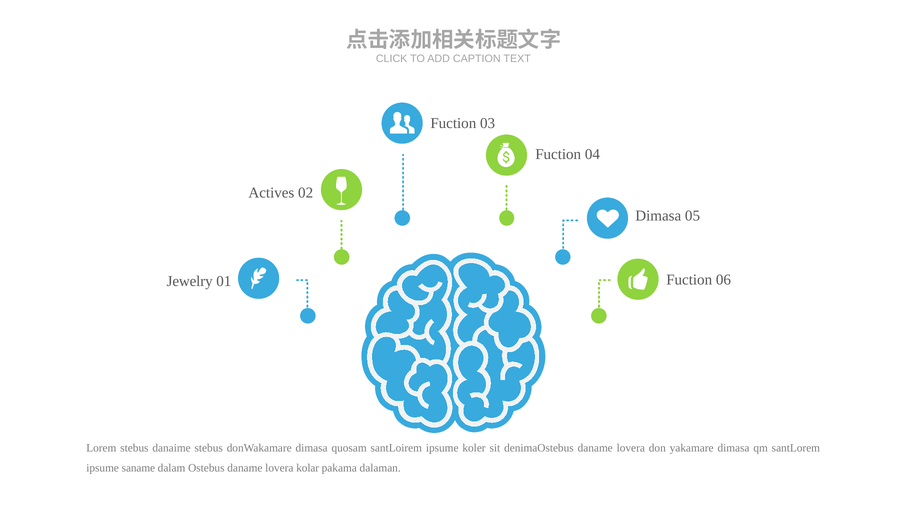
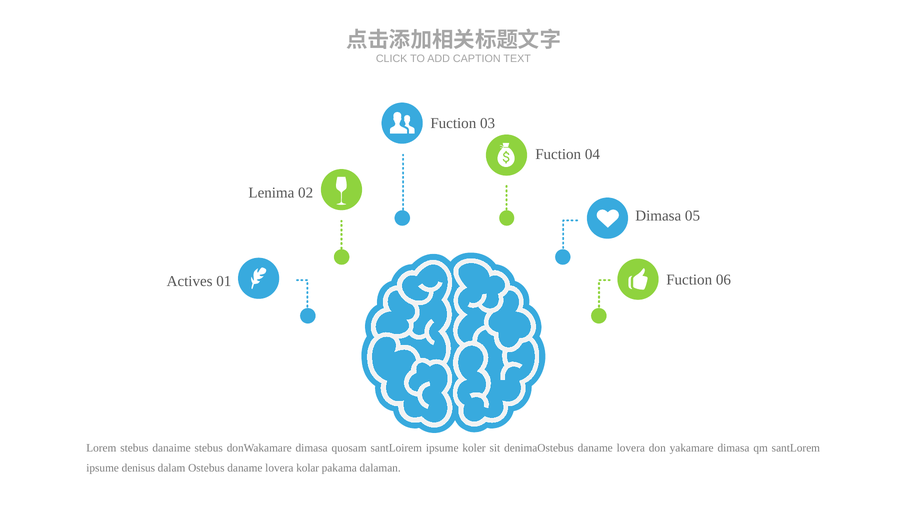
Actives: Actives -> Lenima (271, 193)
Jewelry: Jewelry -> Actives (190, 281)
saname: saname -> denisus (138, 468)
